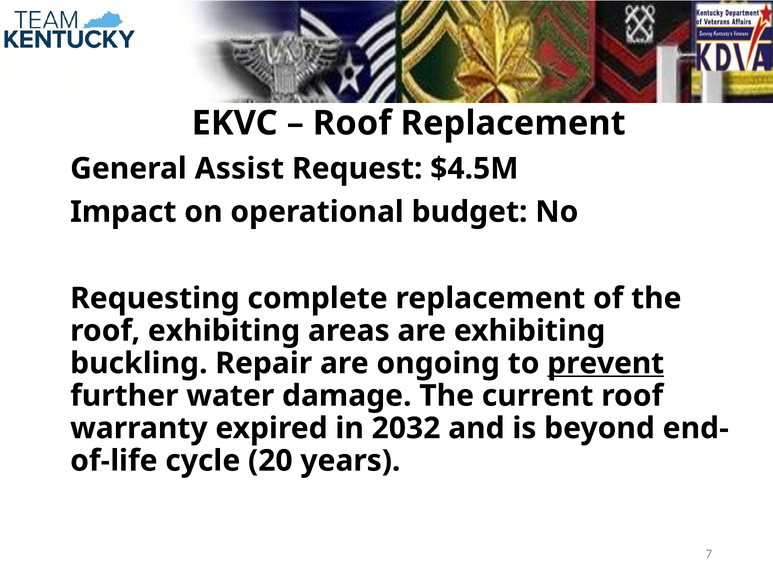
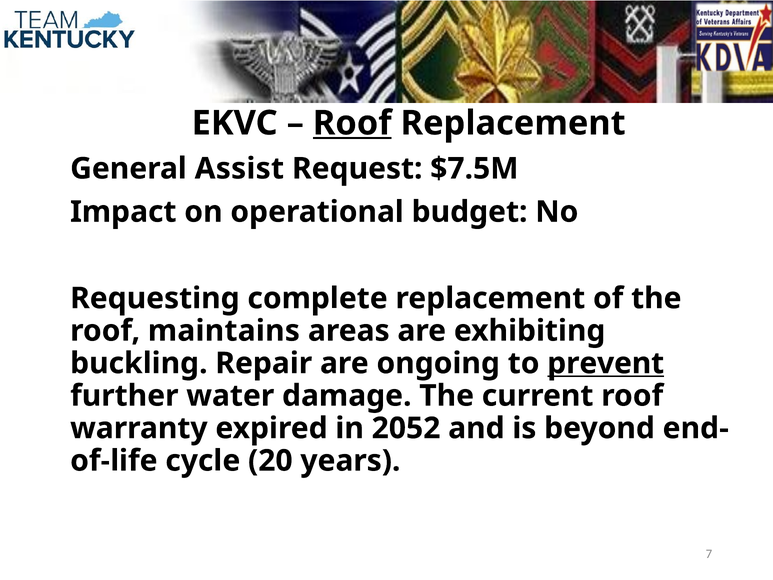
Roof underline: none -> present (352, 123)
$4.5M: $4.5M -> $7.5M (474, 169)
roof exhibiting: exhibiting -> maintains (224, 331)
2032: 2032 -> 2052 (406, 428)
